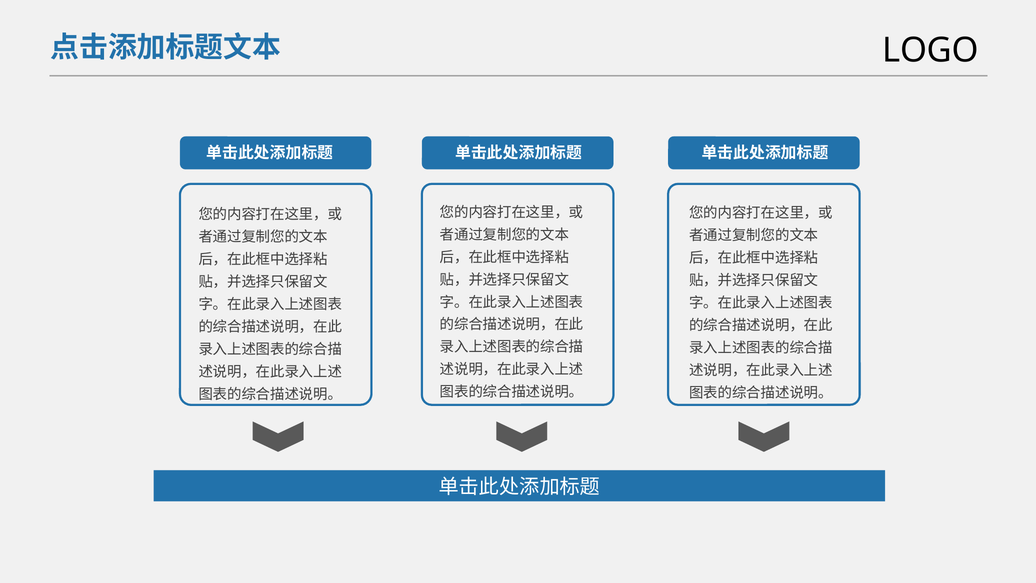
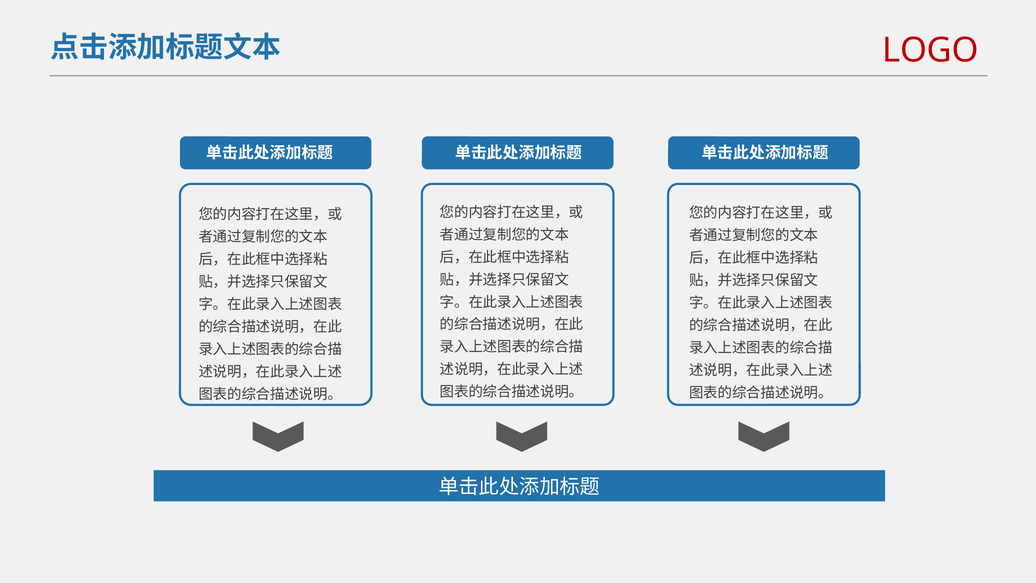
LOGO colour: black -> red (931, 50)
